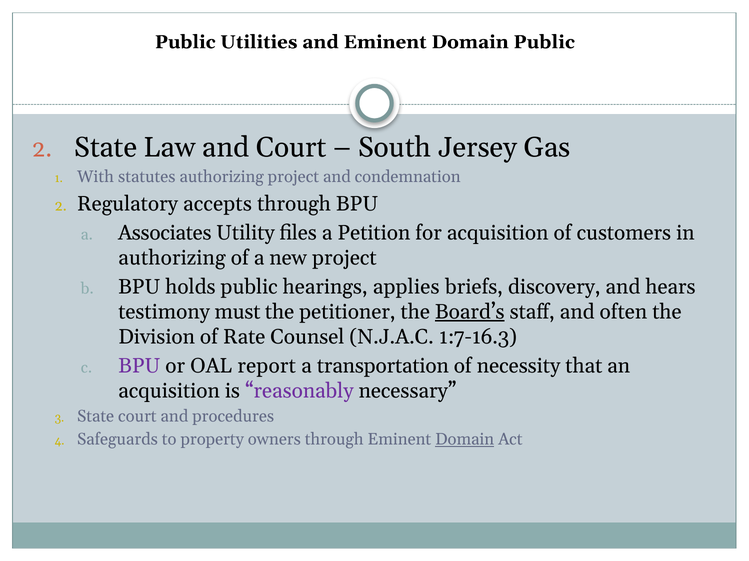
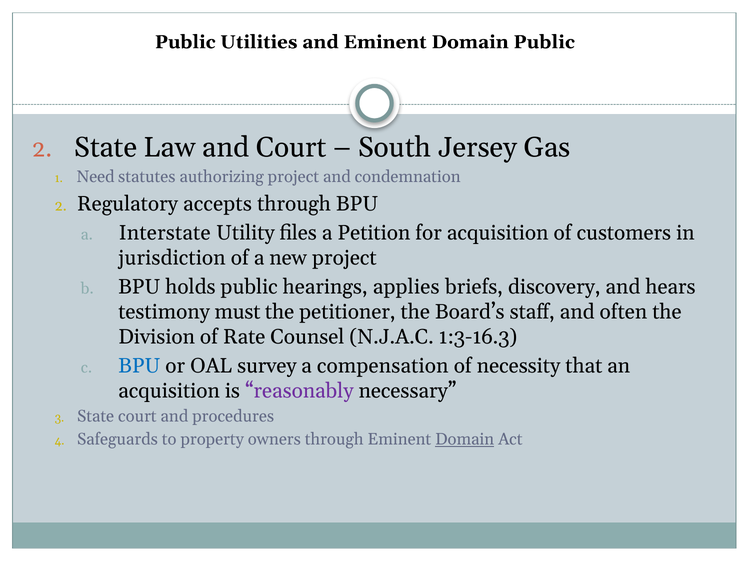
With: With -> Need (96, 177)
Associates: Associates -> Interstate (165, 233)
authorizing: authorizing -> jurisdiction (172, 258)
Board’s underline: present -> none (470, 312)
1:7-16.3: 1:7-16.3 -> 1:3-16.3 (478, 337)
BPU colour: purple -> blue (139, 366)
report: report -> survey (267, 366)
transportation: transportation -> compensation (383, 366)
